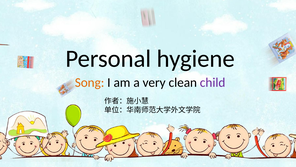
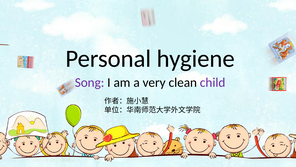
Song colour: orange -> purple (90, 82)
